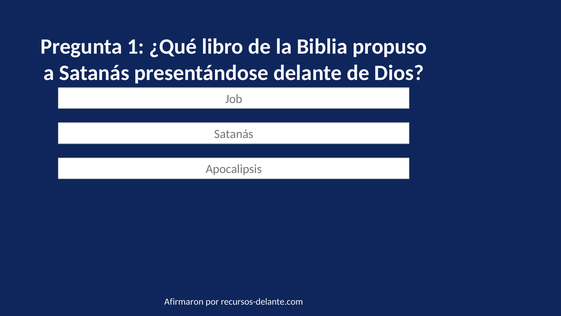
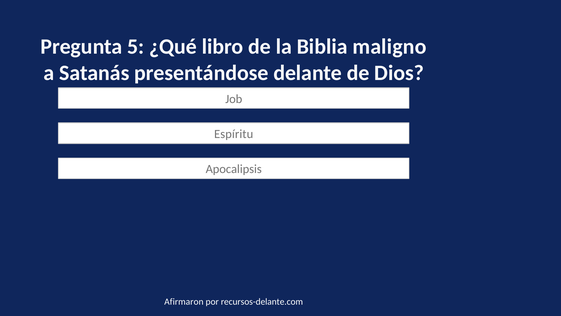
1: 1 -> 5 (136, 47)
propuso: propuso -> maligno (389, 47)
Satanás: Satanás -> Espíritu (234, 134)
